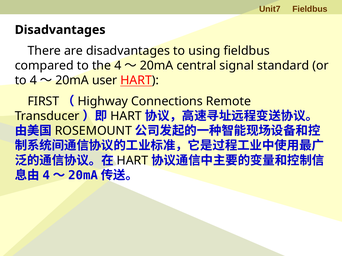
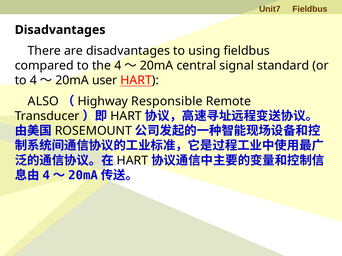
FIRST: FIRST -> ALSO (43, 102)
Connections: Connections -> Responsible (167, 102)
